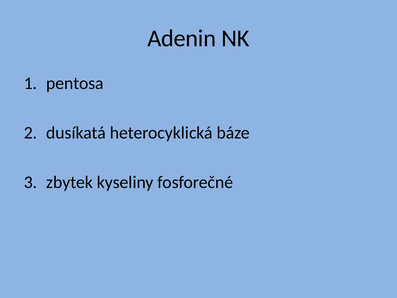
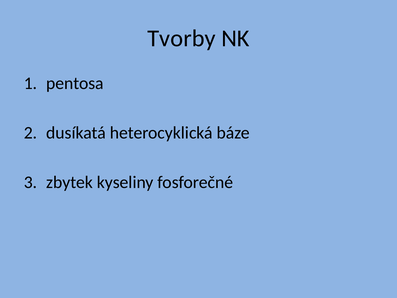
Adenin: Adenin -> Tvorby (181, 38)
